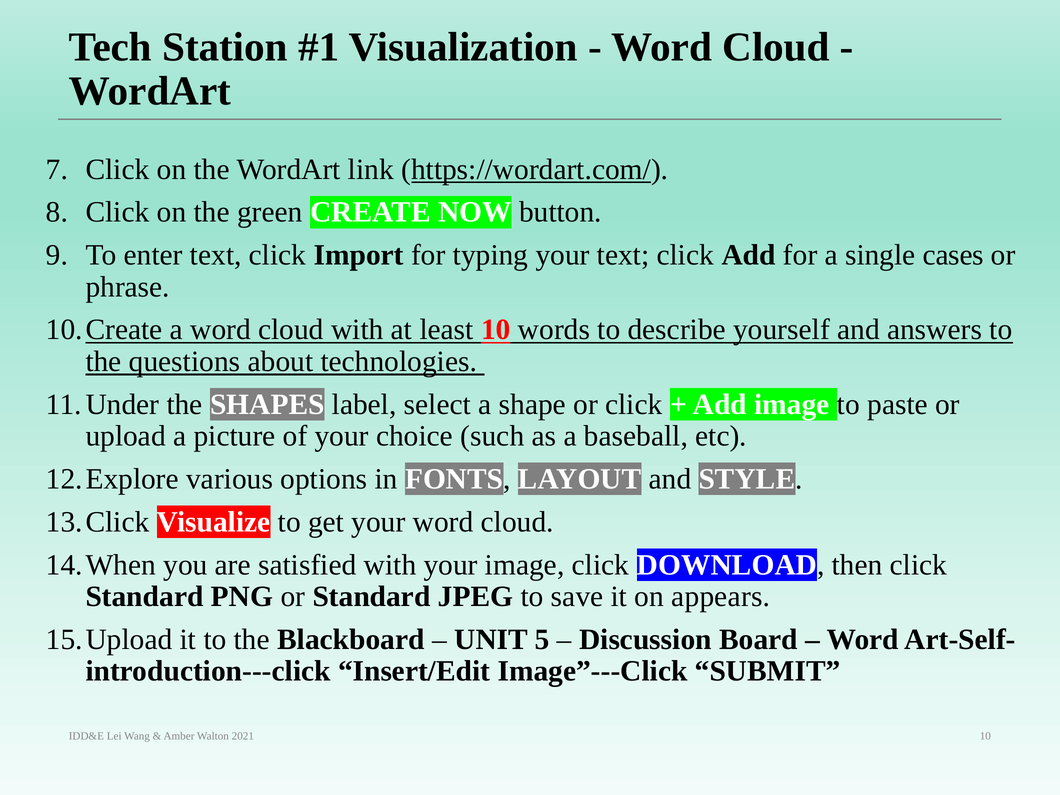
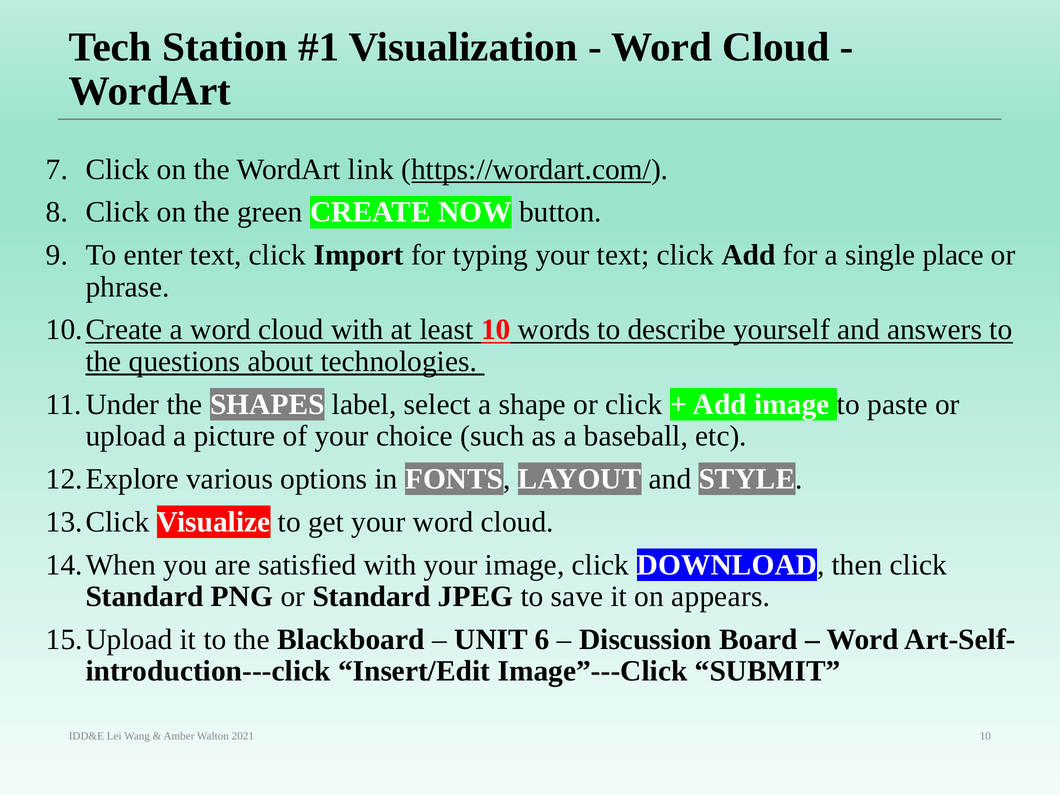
cases: cases -> place (953, 255)
5: 5 -> 6 (542, 639)
